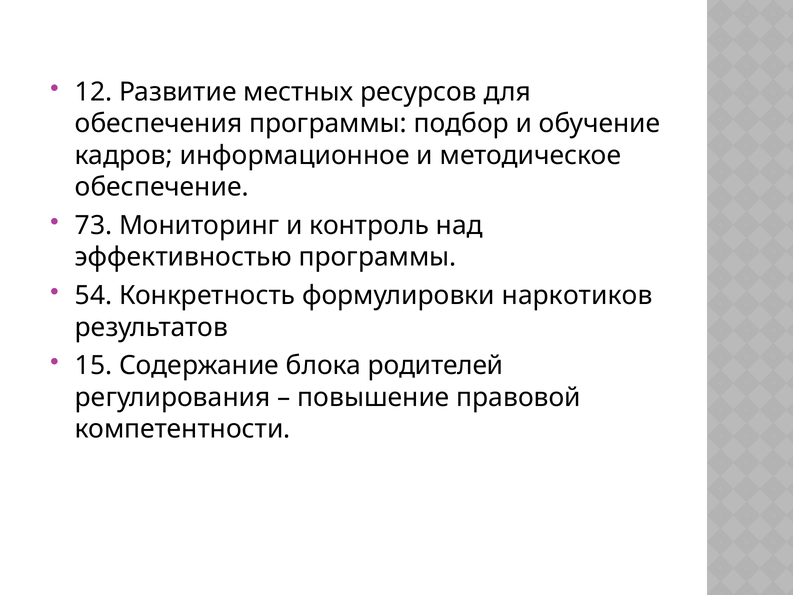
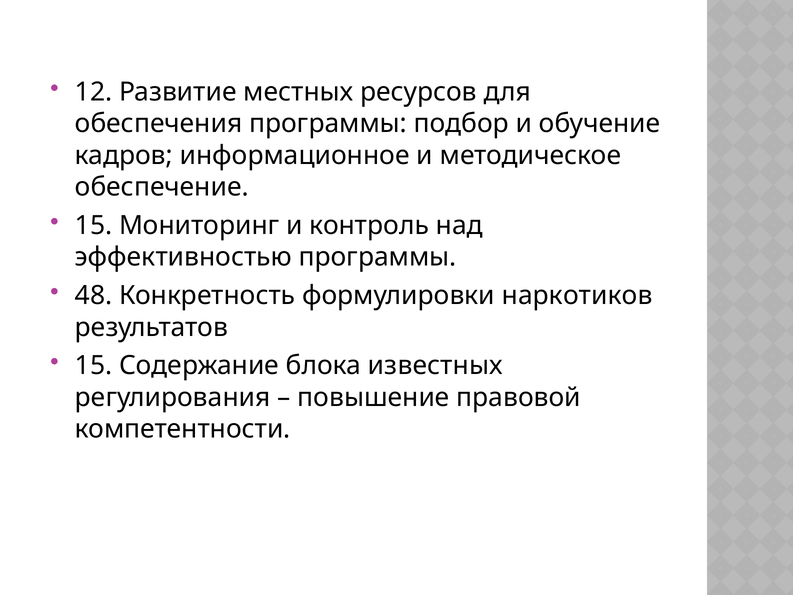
73: 73 -> 15 (94, 225)
54: 54 -> 48 (94, 295)
родителей: родителей -> известных (435, 366)
